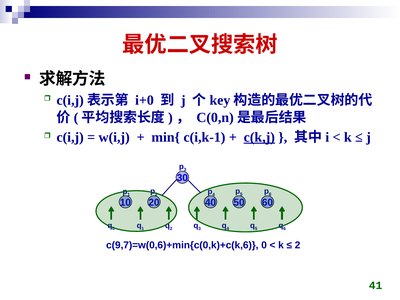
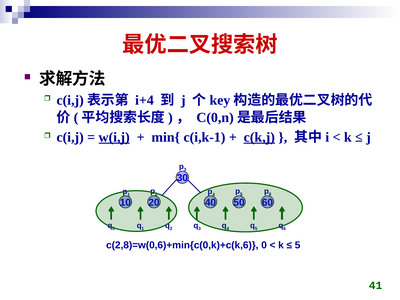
i+0: i+0 -> i+4 (144, 100)
w(i,j underline: none -> present (114, 137)
c(9,7)=w(0,6)+min{c(0,k)+c(k,6: c(9,7)=w(0,6)+min{c(0,k)+c(k,6 -> c(2,8)=w(0,6)+min{c(0,k)+c(k,6 (182, 245)
2: 2 -> 5 (298, 245)
